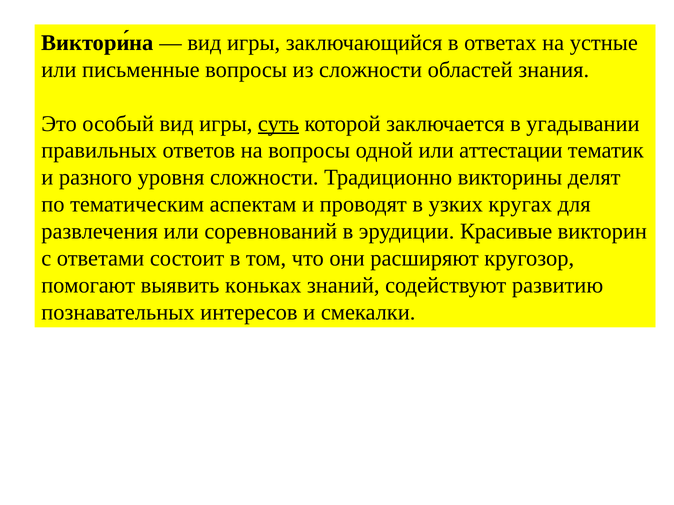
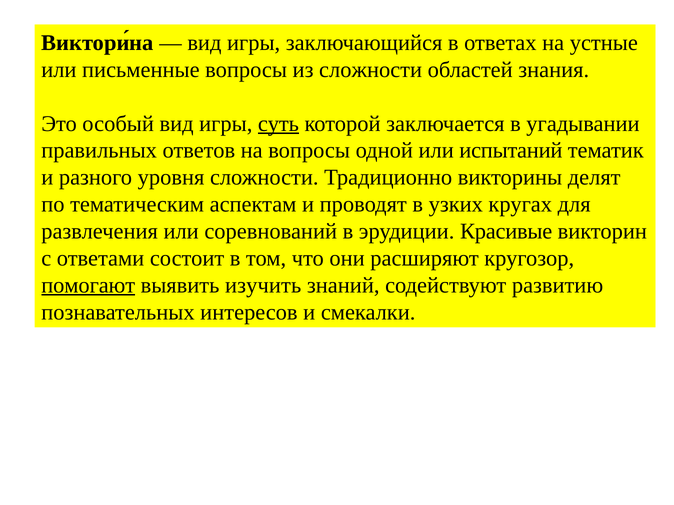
аттестации: аттестации -> испытаний (511, 151)
помогают underline: none -> present (88, 286)
коньках: коньках -> изучить (263, 286)
